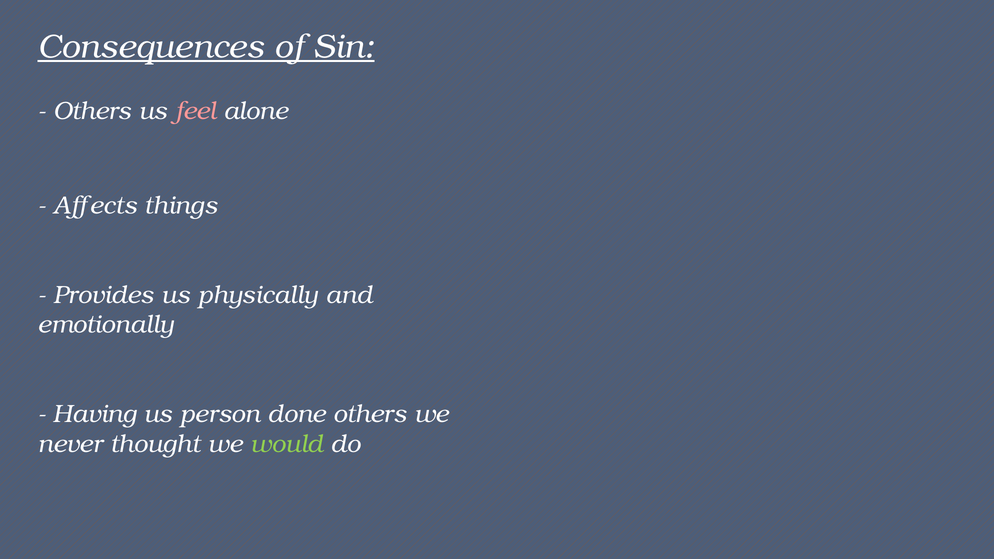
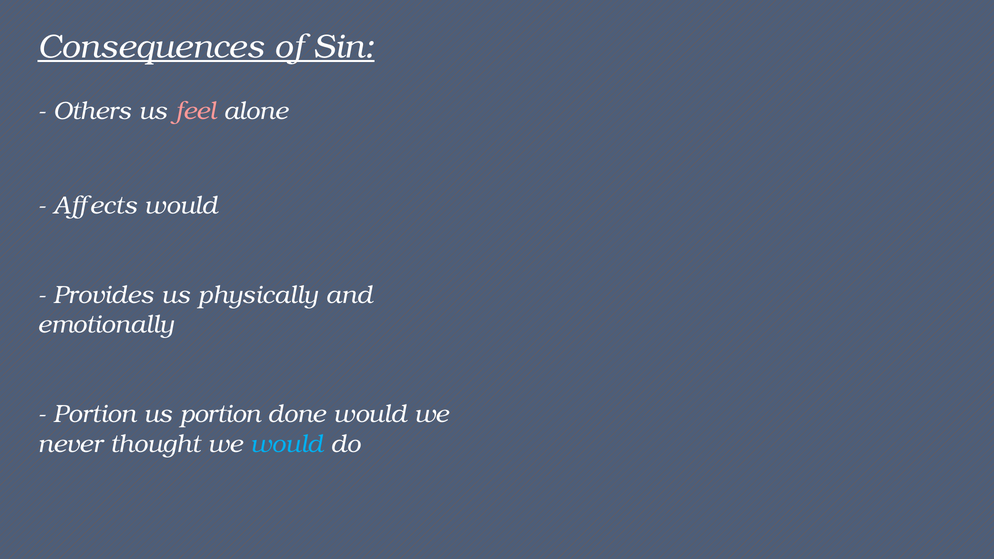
Affects things: things -> would (181, 205)
Having: Having -> Portion (95, 414)
us person: person -> portion (220, 414)
done others: others -> would (370, 414)
would colour: light green -> light blue (287, 444)
